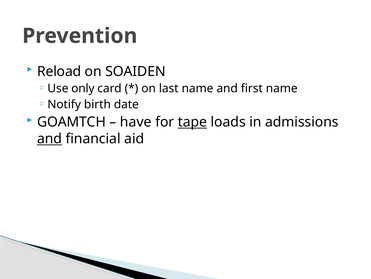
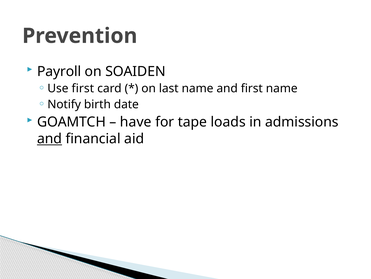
Reload: Reload -> Payroll (59, 71)
Use only: only -> first (83, 88)
tape underline: present -> none (192, 122)
